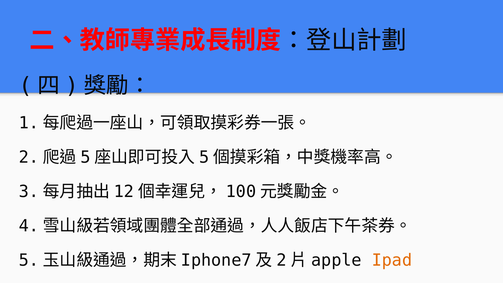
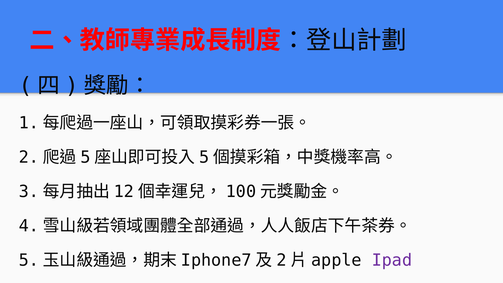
Ipad colour: orange -> purple (392, 260)
